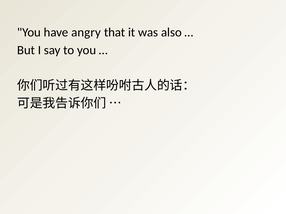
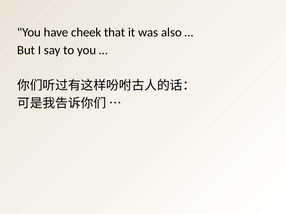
angry: angry -> cheek (86, 32)
